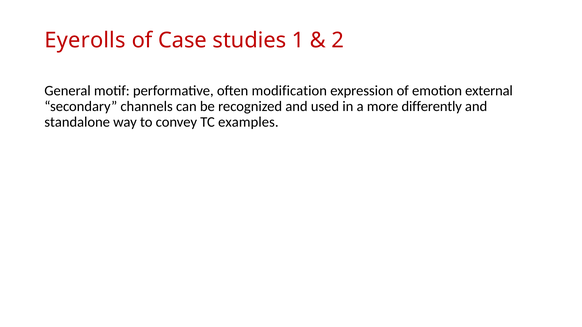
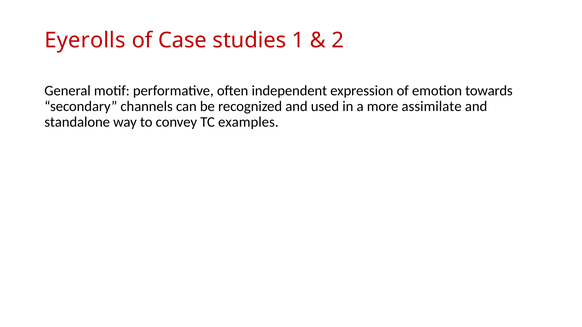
modification: modification -> independent (289, 91)
external: external -> towards (489, 91)
differently: differently -> assimilate (432, 106)
